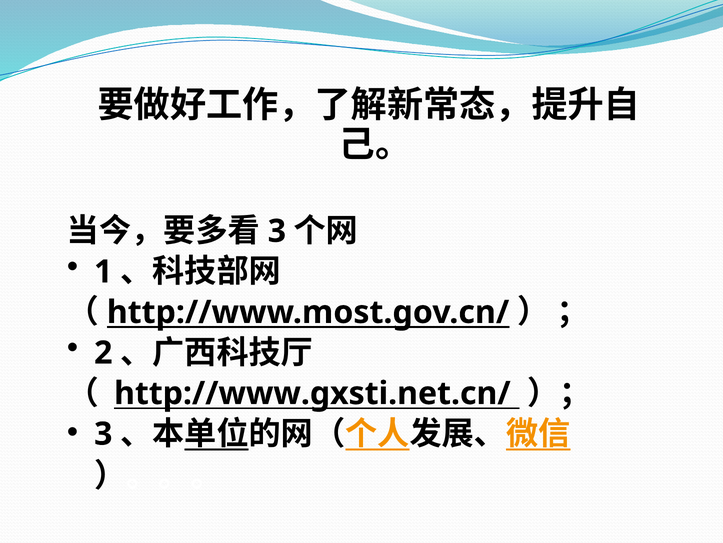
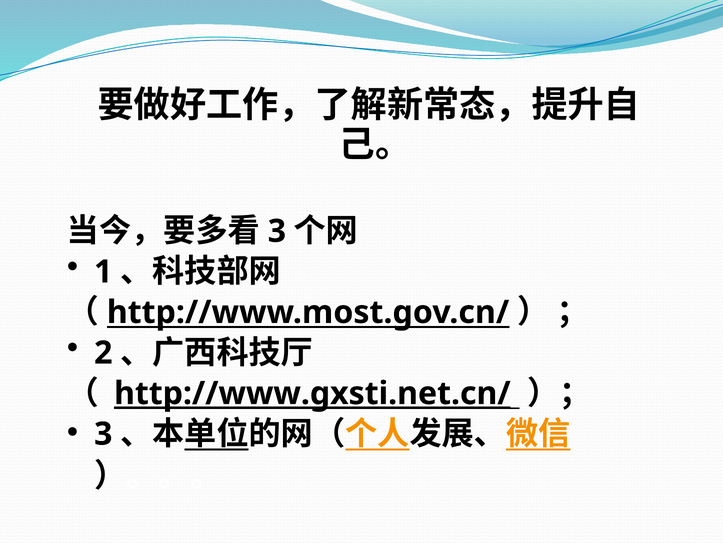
http://www.gxsti.net.cn/ underline: none -> present (312, 393)
